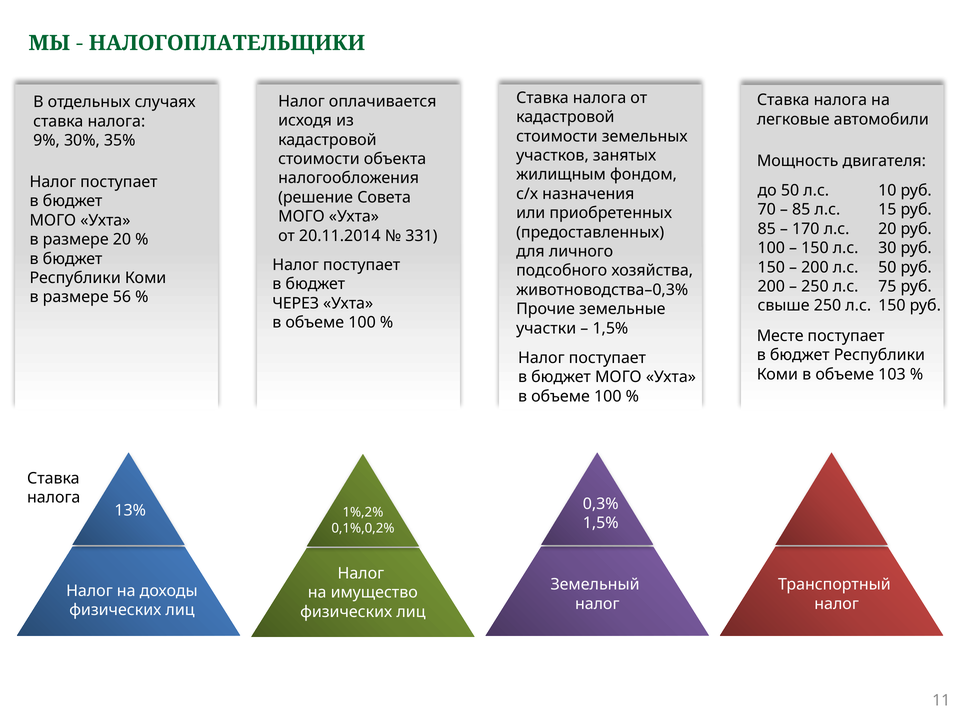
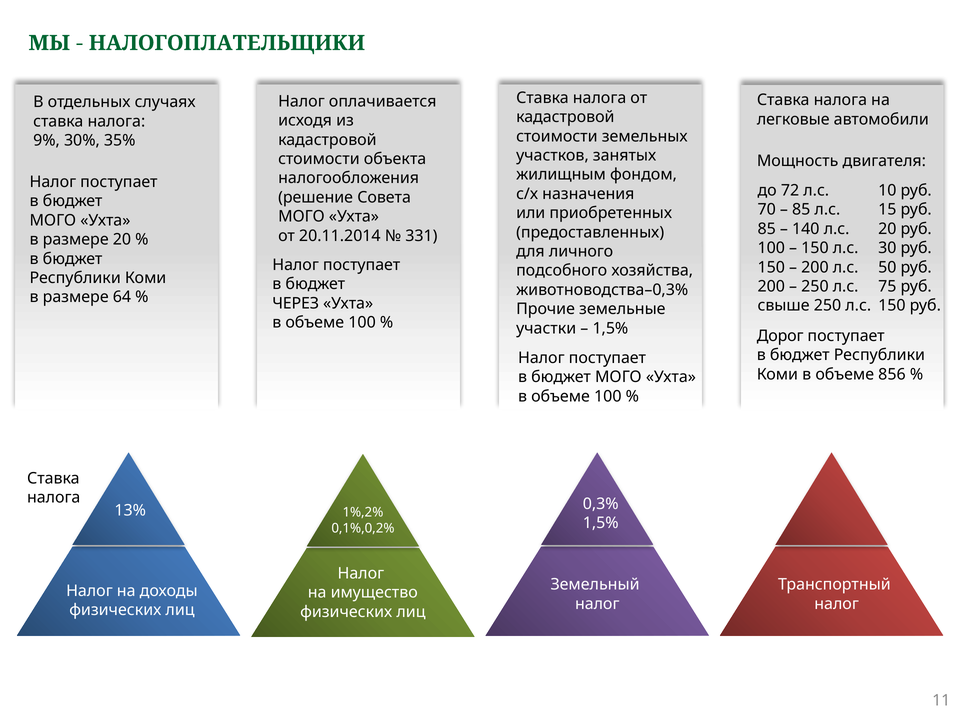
до 50: 50 -> 72 (790, 190)
170: 170 -> 140 (806, 229)
56: 56 -> 64 (122, 297)
Месте: Месте -> Дорог (780, 336)
103: 103 -> 856 (892, 374)
